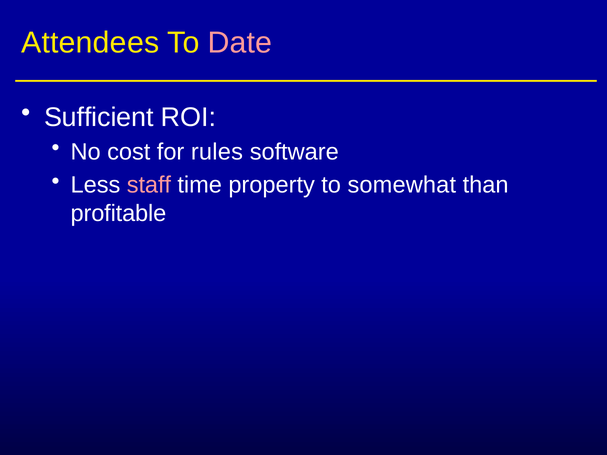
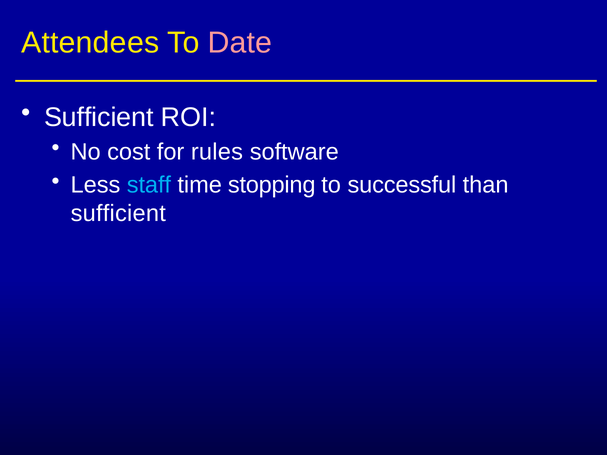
staff colour: pink -> light blue (149, 185)
property: property -> stopping (272, 185)
somewhat: somewhat -> successful (402, 185)
profitable: profitable -> sufficient (118, 214)
